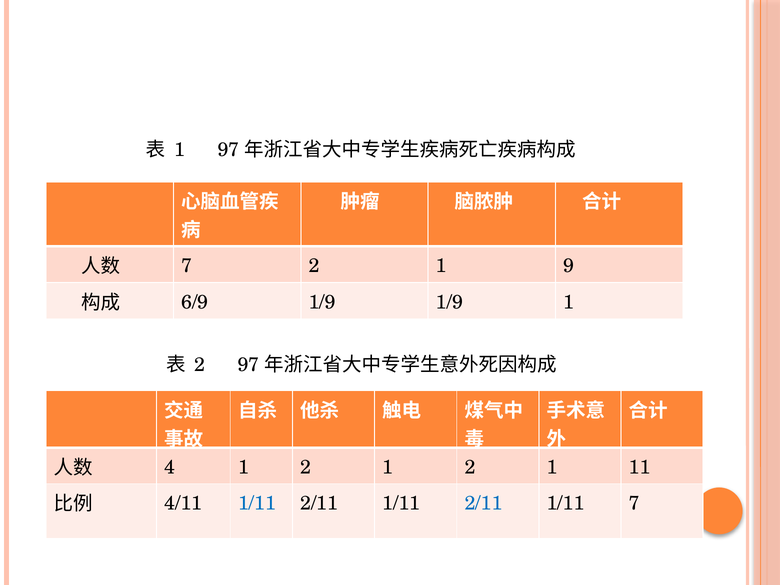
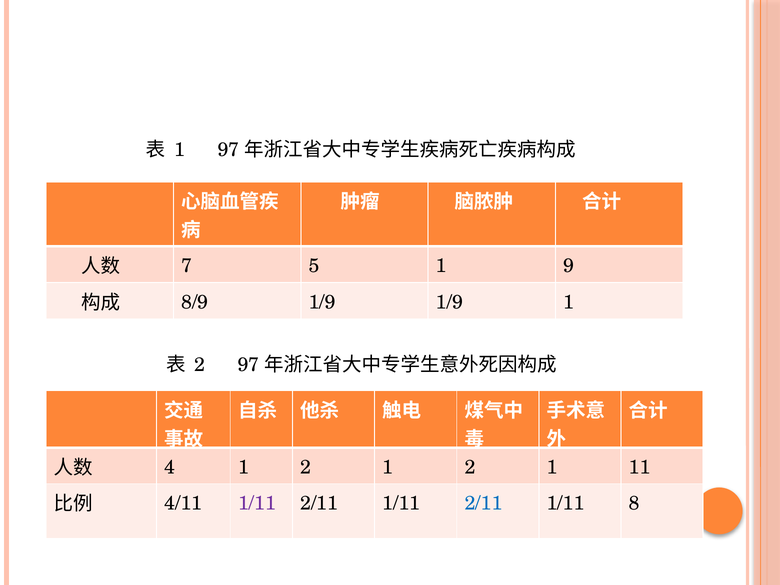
7 2: 2 -> 5 (314, 266)
6/9: 6/9 -> 8/9 (195, 302)
1/11 colour: blue -> purple (257, 503)
1/11 7: 7 -> 8 (634, 503)
